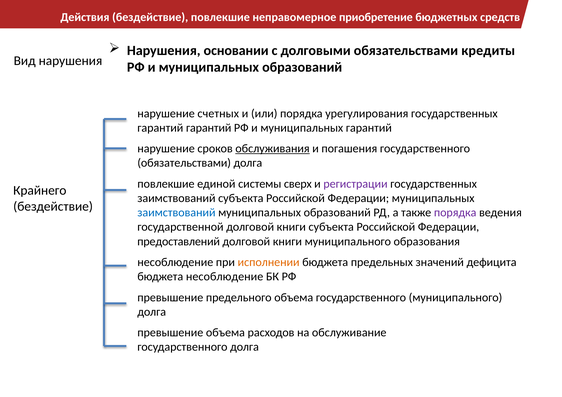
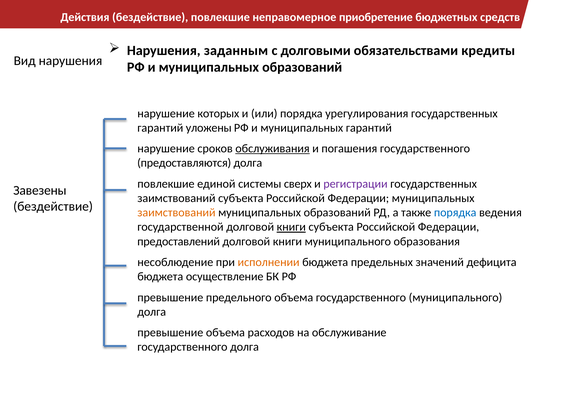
основании: основании -> заданным (236, 51)
счетных: счетных -> которых (218, 114)
гарантий гарантий: гарантий -> уложены (209, 128)
обязательствами: обязательствами -> предоставляются (184, 163)
Крайнего: Крайнего -> Завезены (40, 190)
заимствований colour: blue -> orange (176, 213)
порядка colour: purple -> blue (455, 213)
книги underline: none -> present (291, 227)
бюджета несоблюдение: несоблюдение -> осуществление (225, 277)
